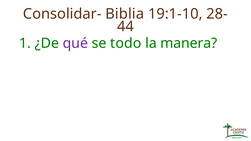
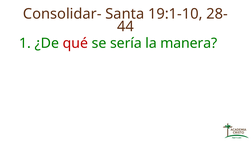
Biblia: Biblia -> Santa (125, 14)
qué colour: purple -> red (75, 43)
todo: todo -> sería (126, 43)
